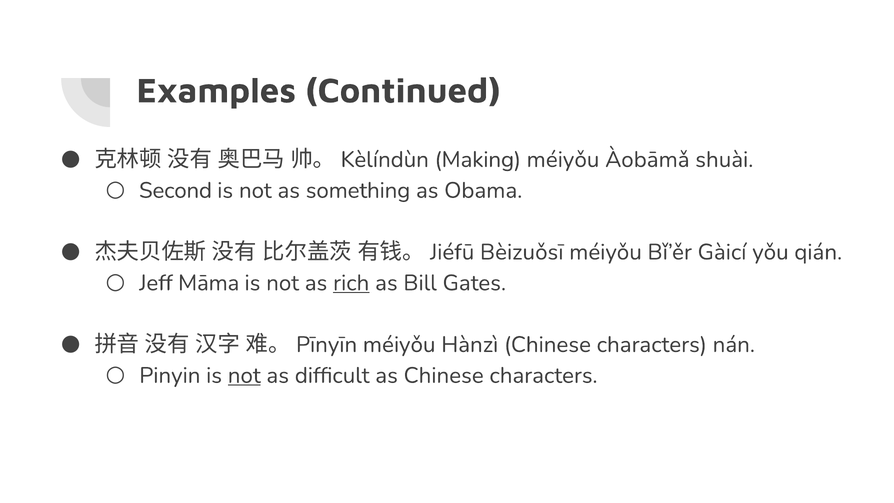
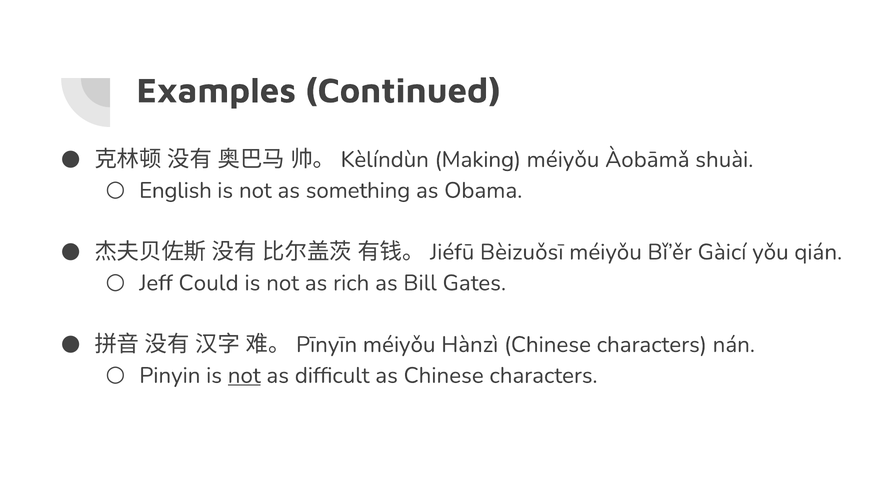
Second: Second -> English (175, 190)
Māma: Māma -> Could (209, 283)
rich underline: present -> none (351, 283)
